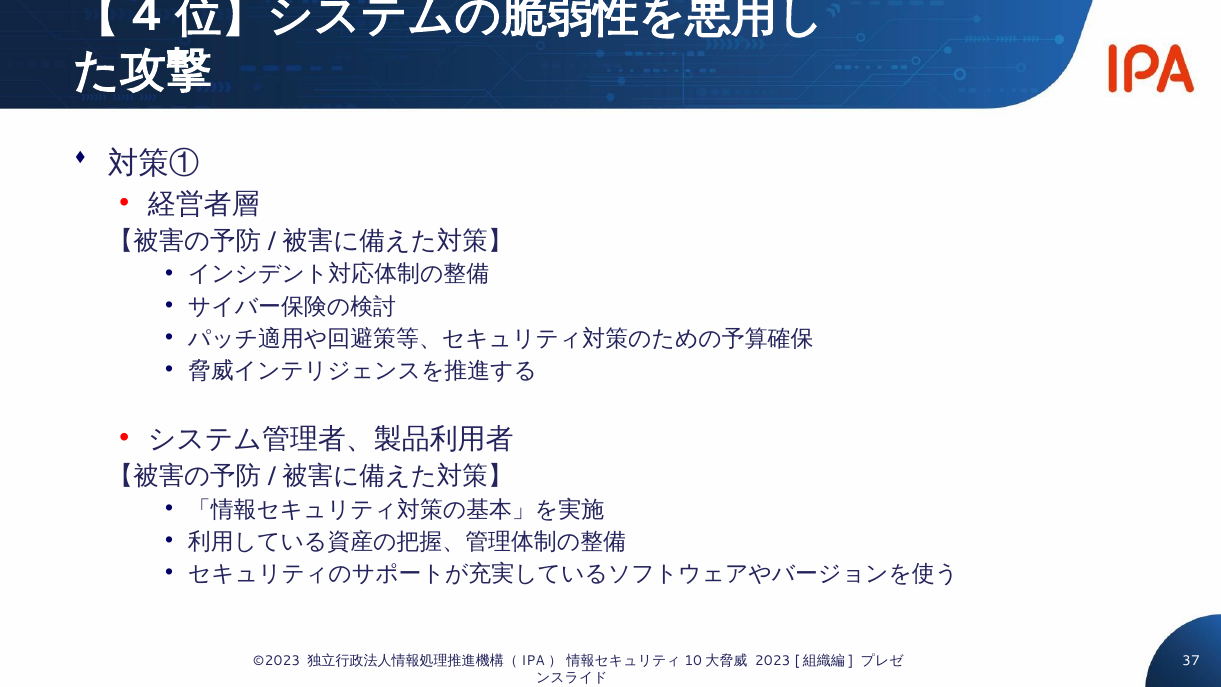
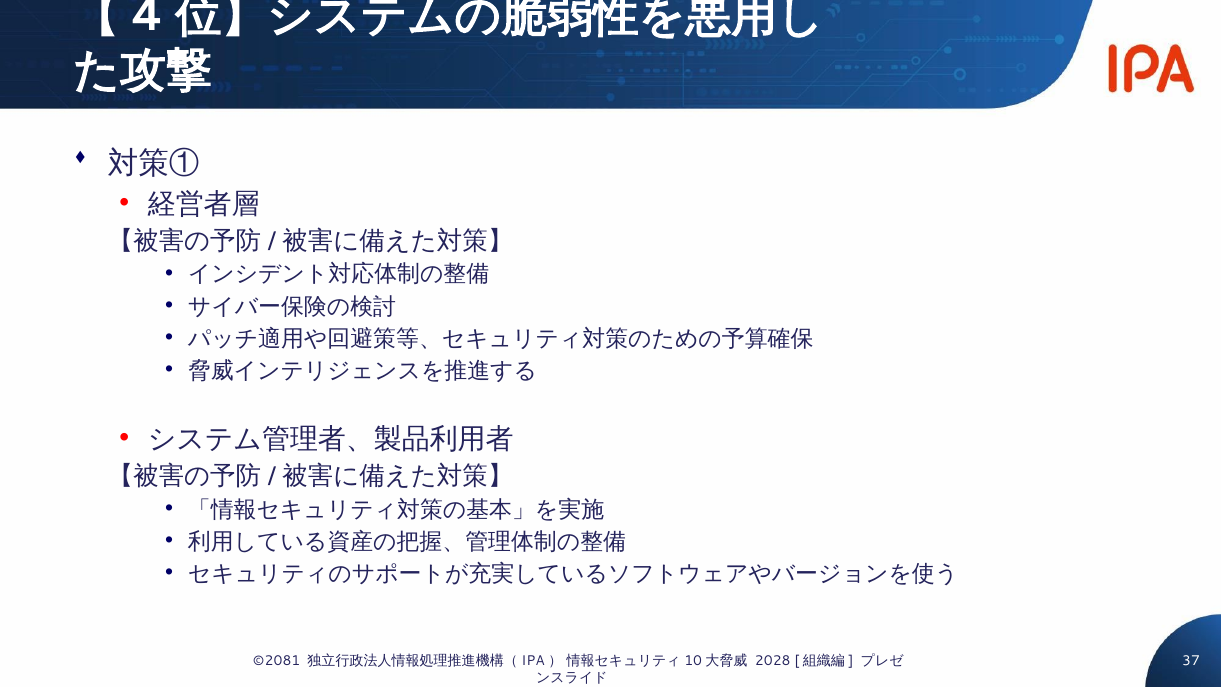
©2023: ©2023 -> ©2081 (276, 661)
2023: 2023 -> 2028 (773, 661)
